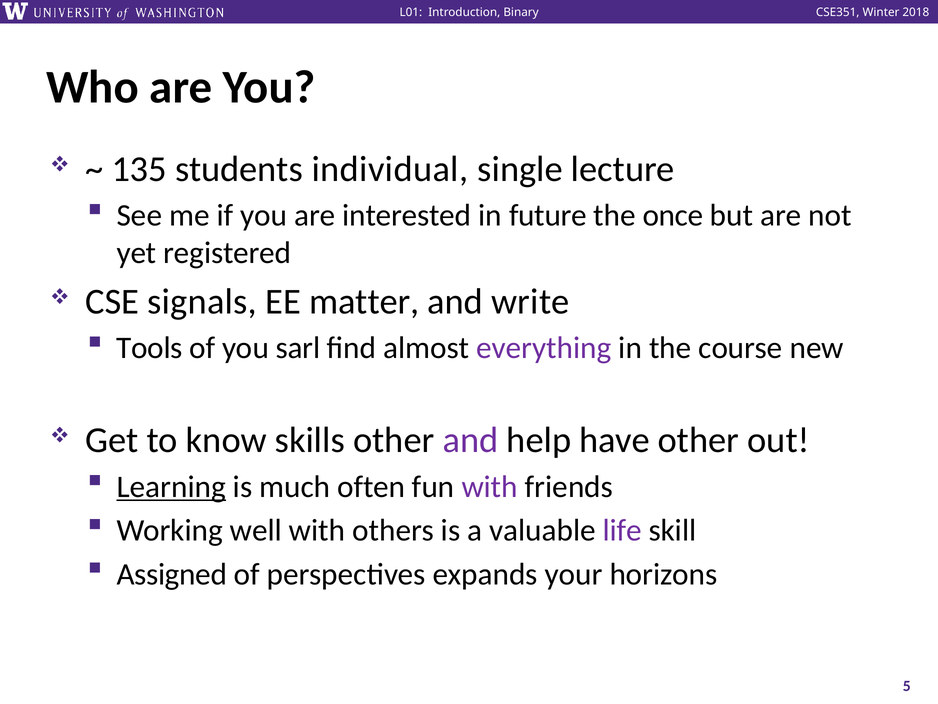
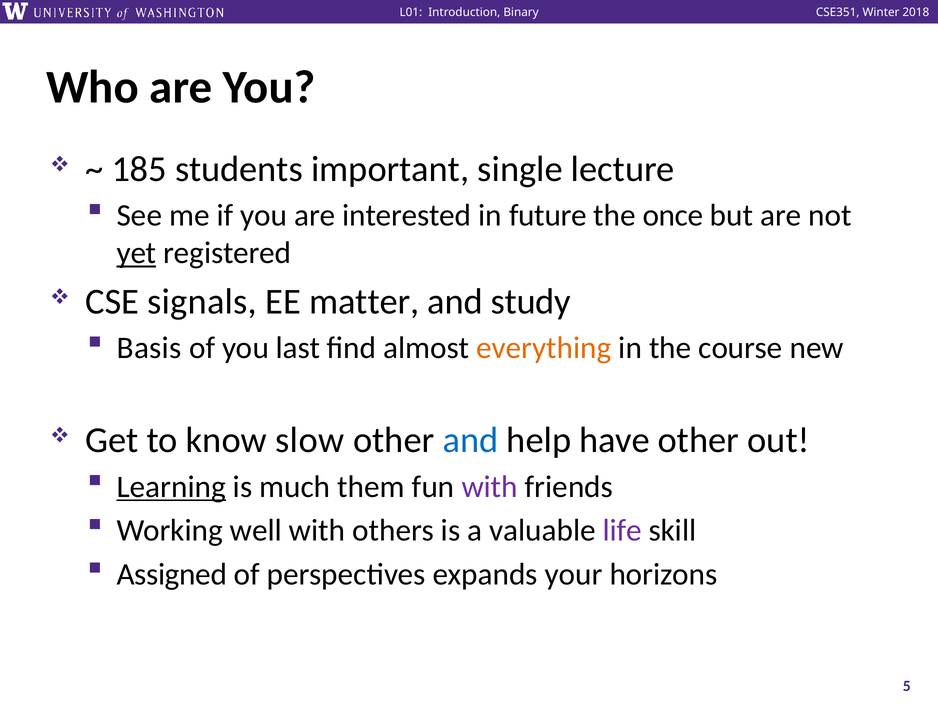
135: 135 -> 185 (139, 169)
individual: individual -> important (390, 169)
yet underline: none -> present (137, 253)
write: write -> study (531, 301)
Tools: Tools -> Basis (149, 348)
sarl: sarl -> last (298, 348)
everything colour: purple -> orange (544, 348)
skills: skills -> slow (310, 440)
and colour: purple -> blue (470, 440)
often: often -> them (371, 486)
